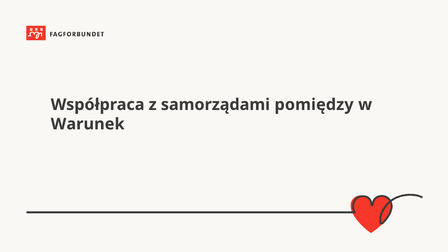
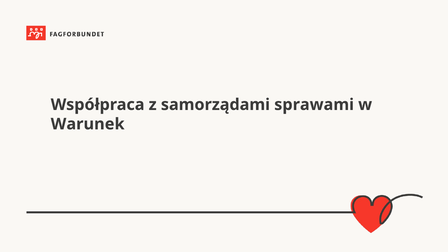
pomiędzy: pomiędzy -> sprawami (314, 105)
